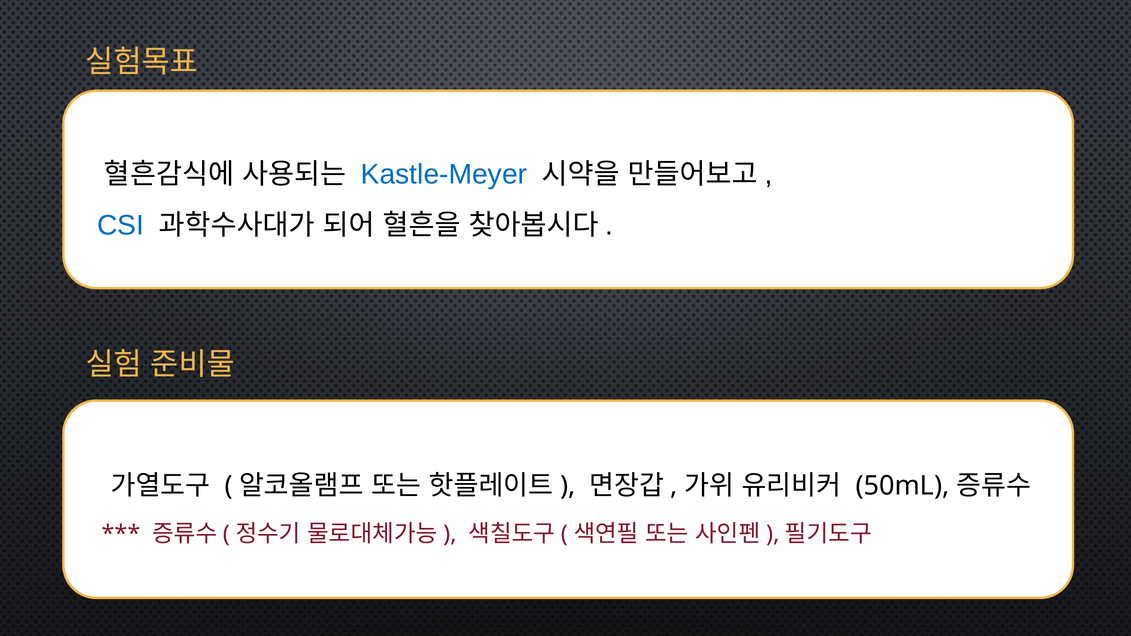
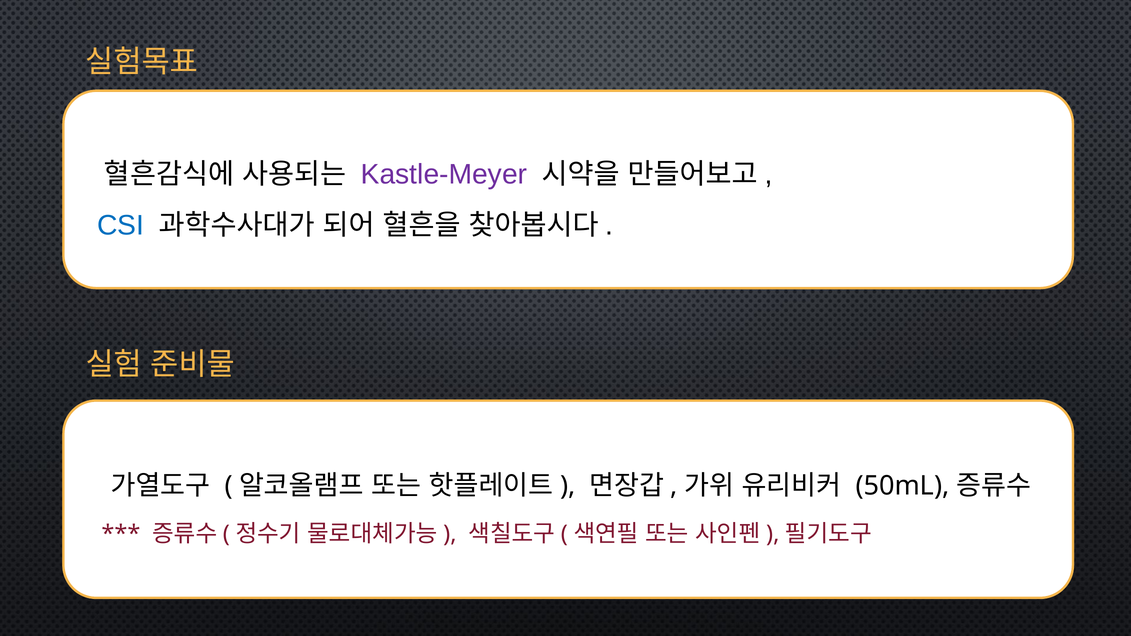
Kastle-Meyer colour: blue -> purple (444, 175)
